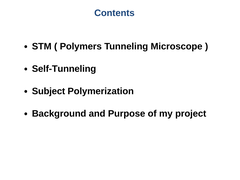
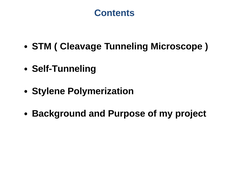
Polymers: Polymers -> Cleavage (81, 46)
Subject: Subject -> Stylene (48, 91)
